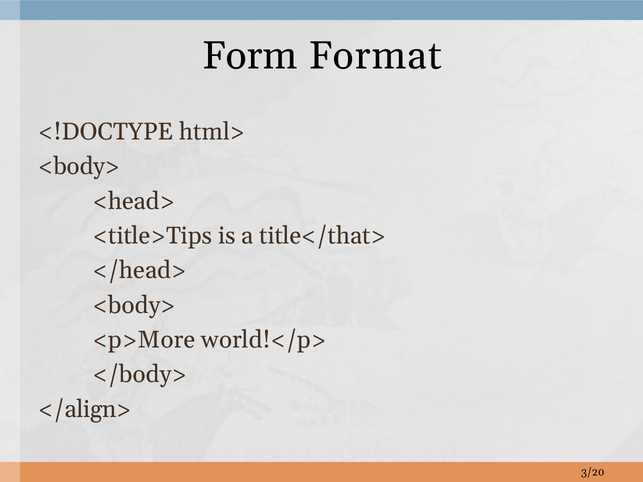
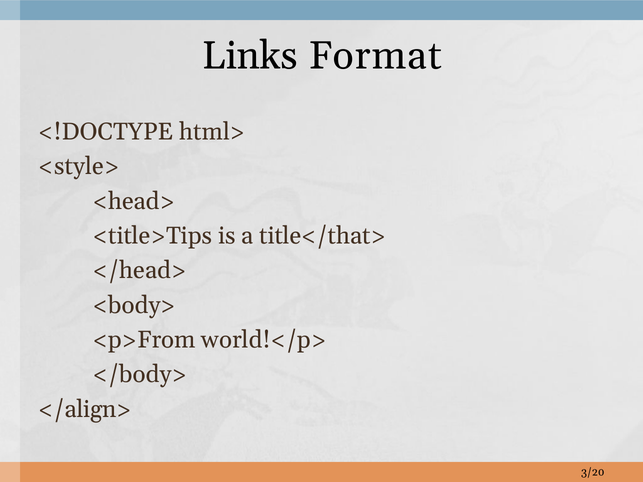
Form: Form -> Links (250, 56)
<body>: <body> -> <style> (79, 167)
<p>More: <p>More -> <p>From (144, 340)
